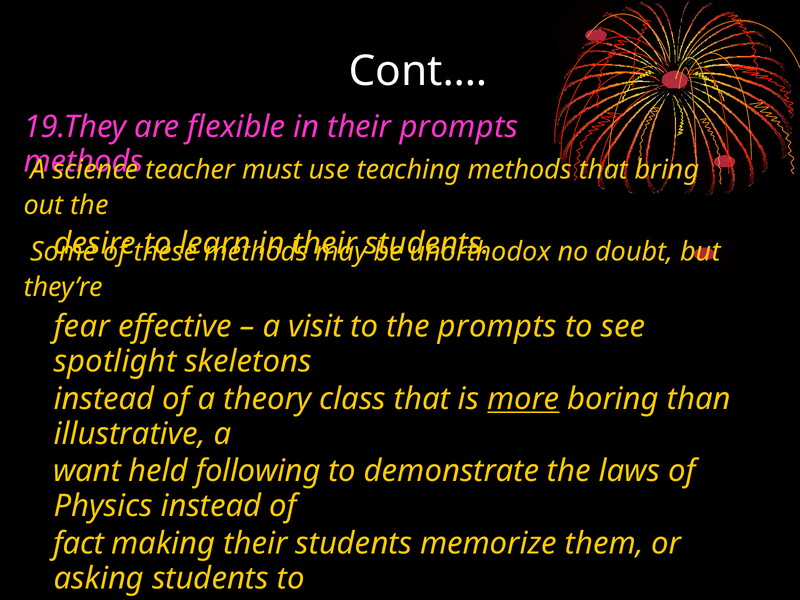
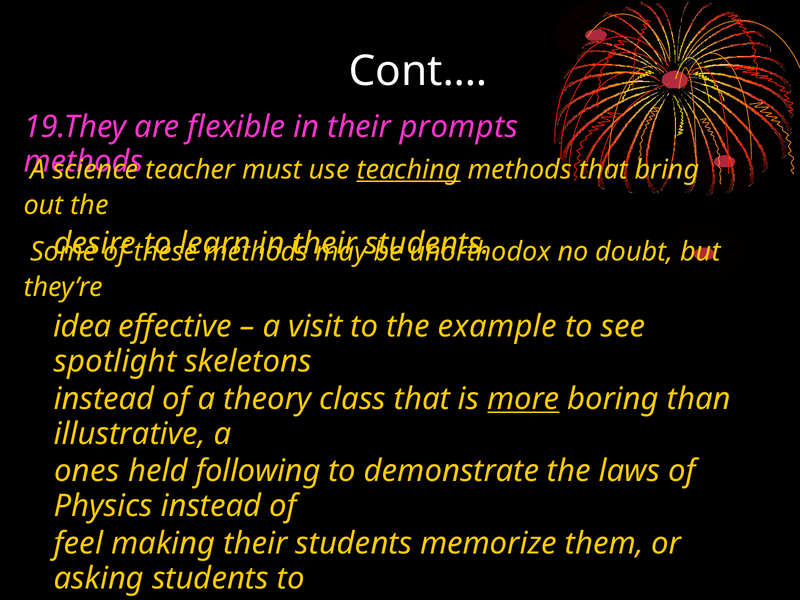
teaching underline: none -> present (409, 170)
fear: fear -> idea (82, 327)
the prompts: prompts -> example (497, 327)
want: want -> ones (87, 471)
fact: fact -> feel (78, 543)
